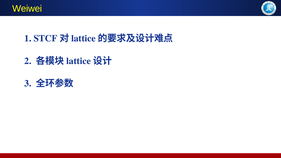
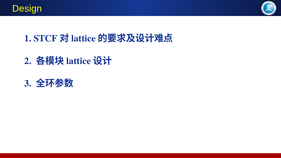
Weiwei: Weiwei -> Design (27, 9)
